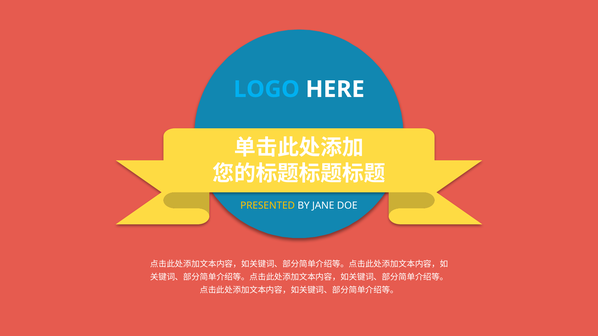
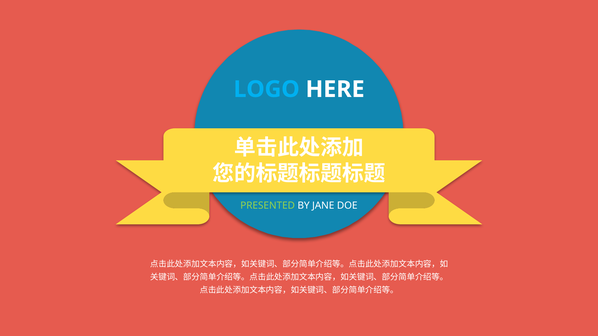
PRESENTED colour: yellow -> light green (268, 206)
